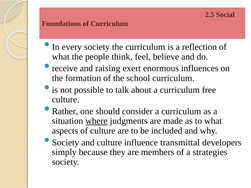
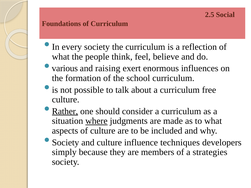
receive: receive -> various (65, 68)
Rather underline: none -> present (65, 111)
transmittal: transmittal -> techniques (180, 143)
